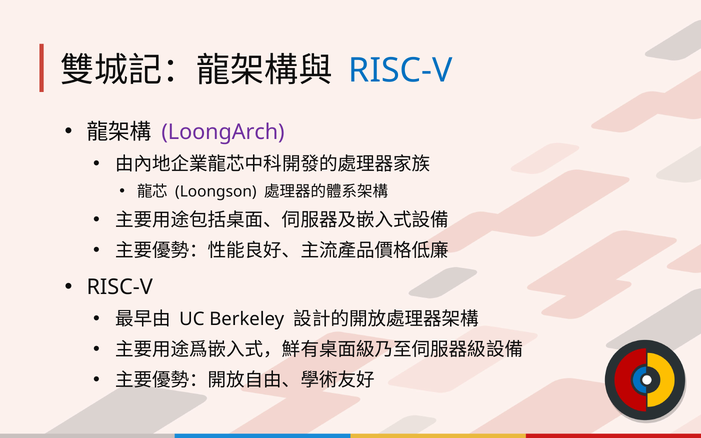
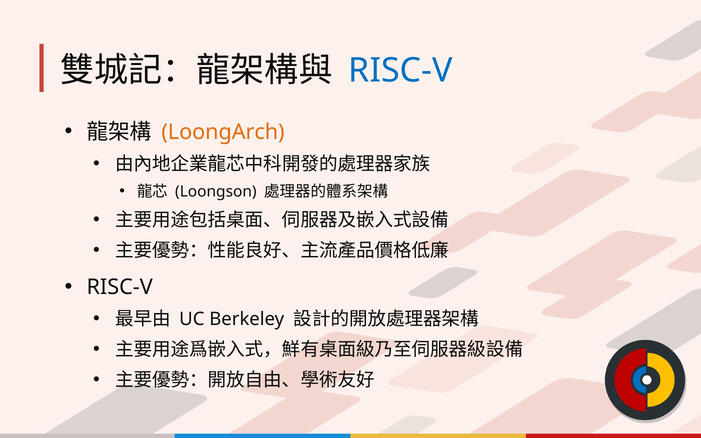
LoongArch colour: purple -> orange (223, 132)
